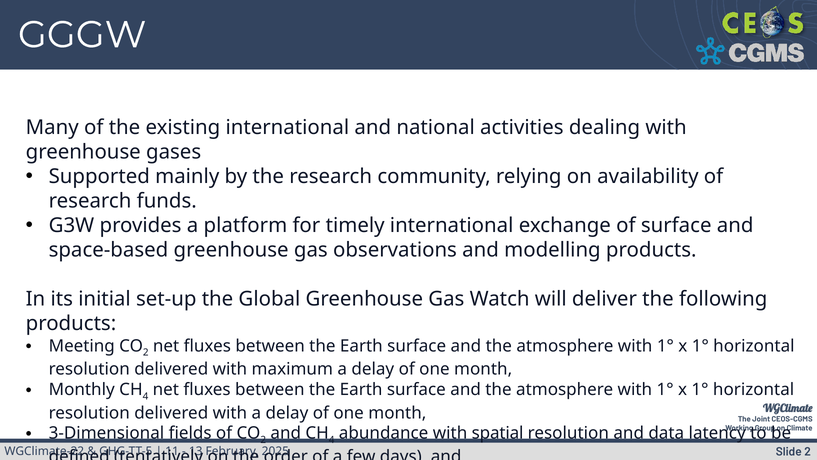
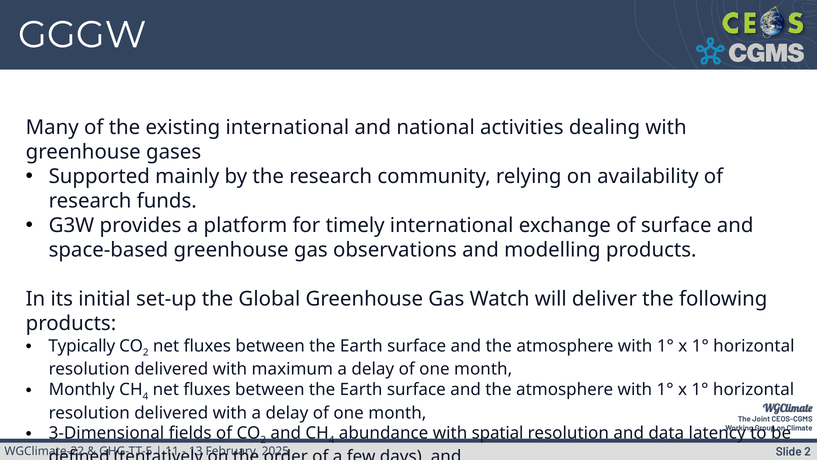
Meeting: Meeting -> Typically (82, 346)
